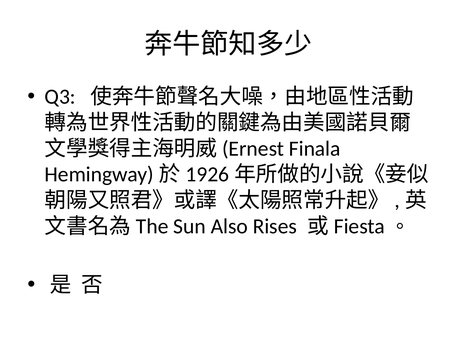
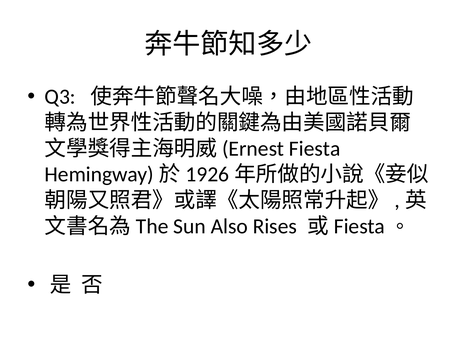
Finala: Finala -> Fiesta (315, 148)
